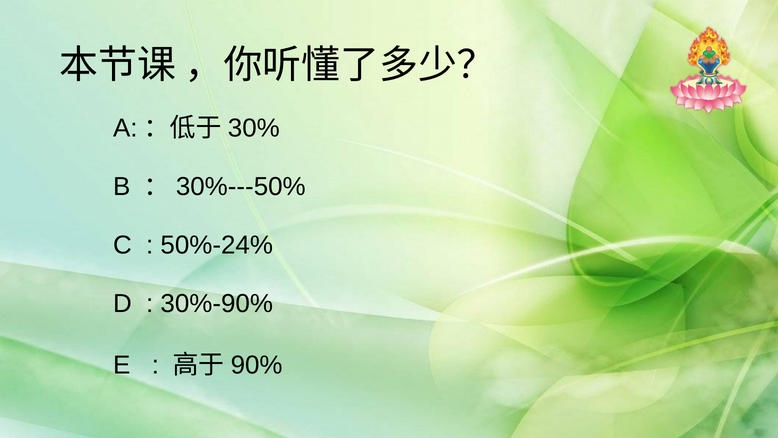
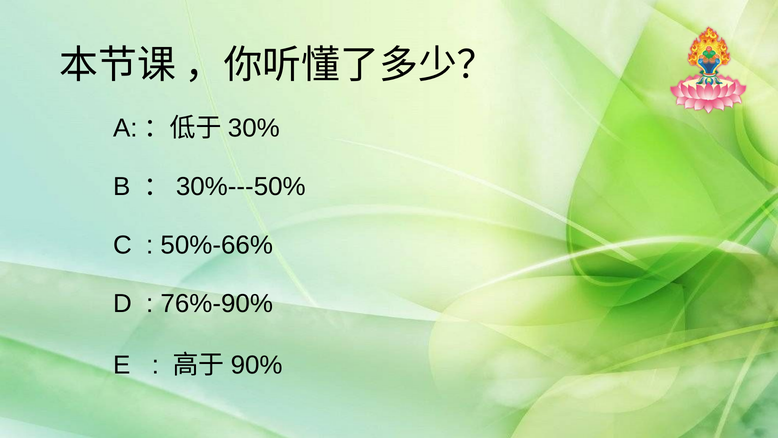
50%-24%: 50%-24% -> 50%-66% (217, 245)
30%-90%: 30%-90% -> 76%-90% (217, 303)
